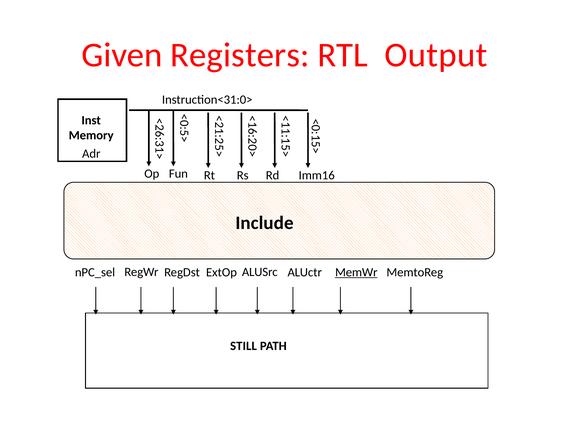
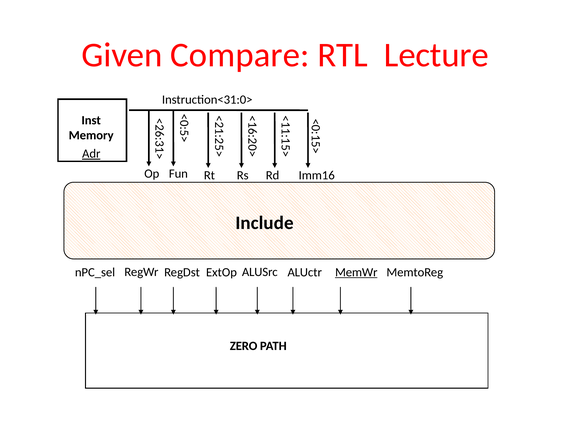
Registers: Registers -> Compare (240, 55)
Output: Output -> Lecture (436, 55)
Adr underline: none -> present (91, 154)
STILL: STILL -> ZERO (244, 346)
